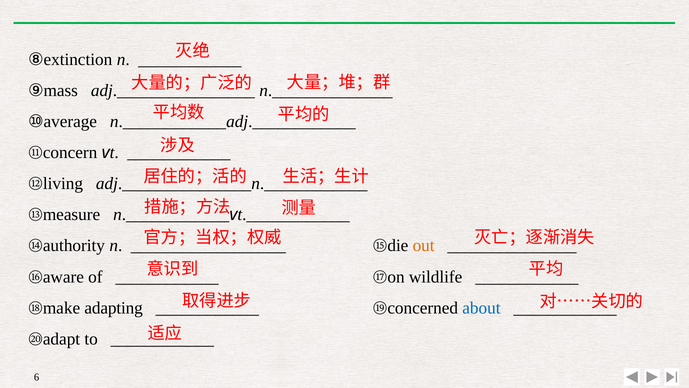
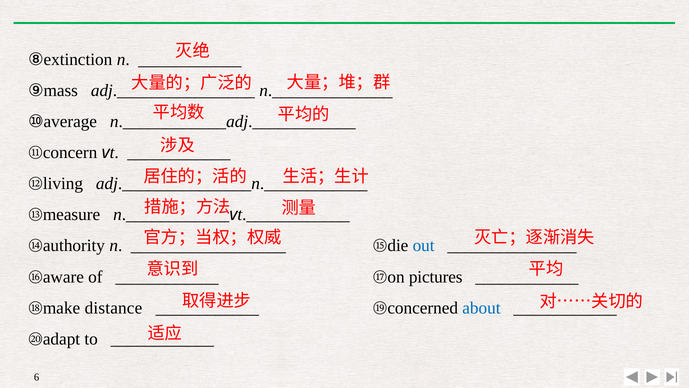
out colour: orange -> blue (424, 246)
wildlife: wildlife -> pictures (436, 277)
adapting: adapting -> distance (113, 308)
